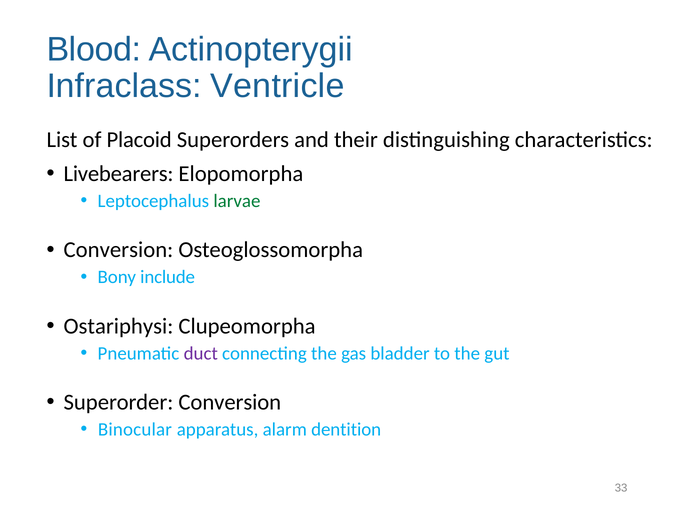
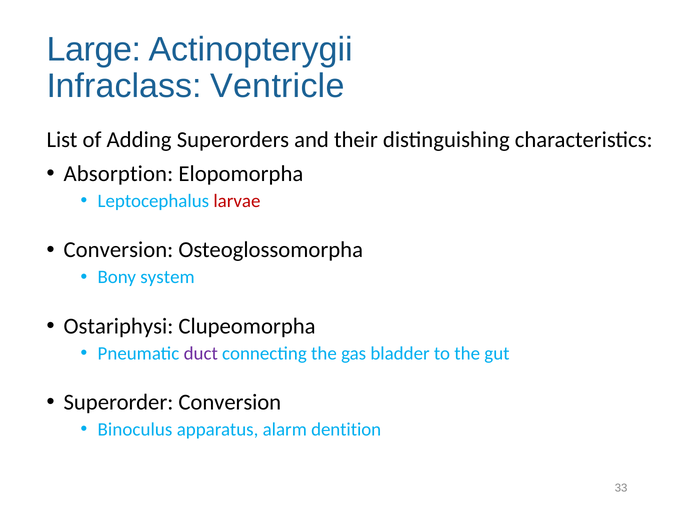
Blood: Blood -> Large (94, 49)
Placoid: Placoid -> Adding (139, 140)
Livebearers: Livebearers -> Absorption (118, 174)
larvae colour: green -> red (237, 201)
include: include -> system (168, 277)
Binocular: Binocular -> Binoculus (135, 429)
